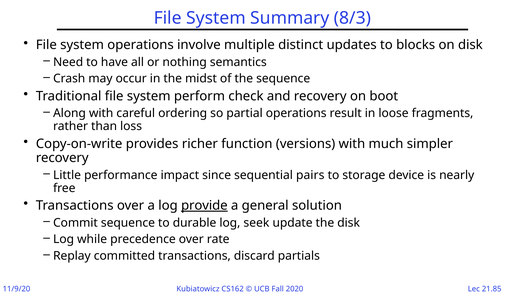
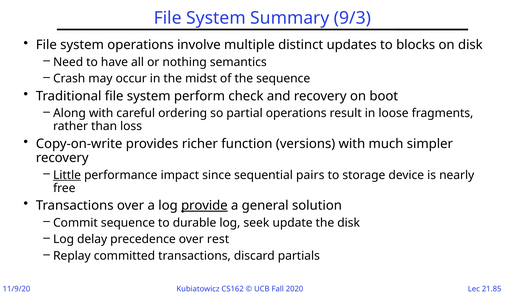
8/3: 8/3 -> 9/3 (353, 18)
Little underline: none -> present (67, 175)
while: while -> delay (92, 240)
rate: rate -> rest (218, 240)
